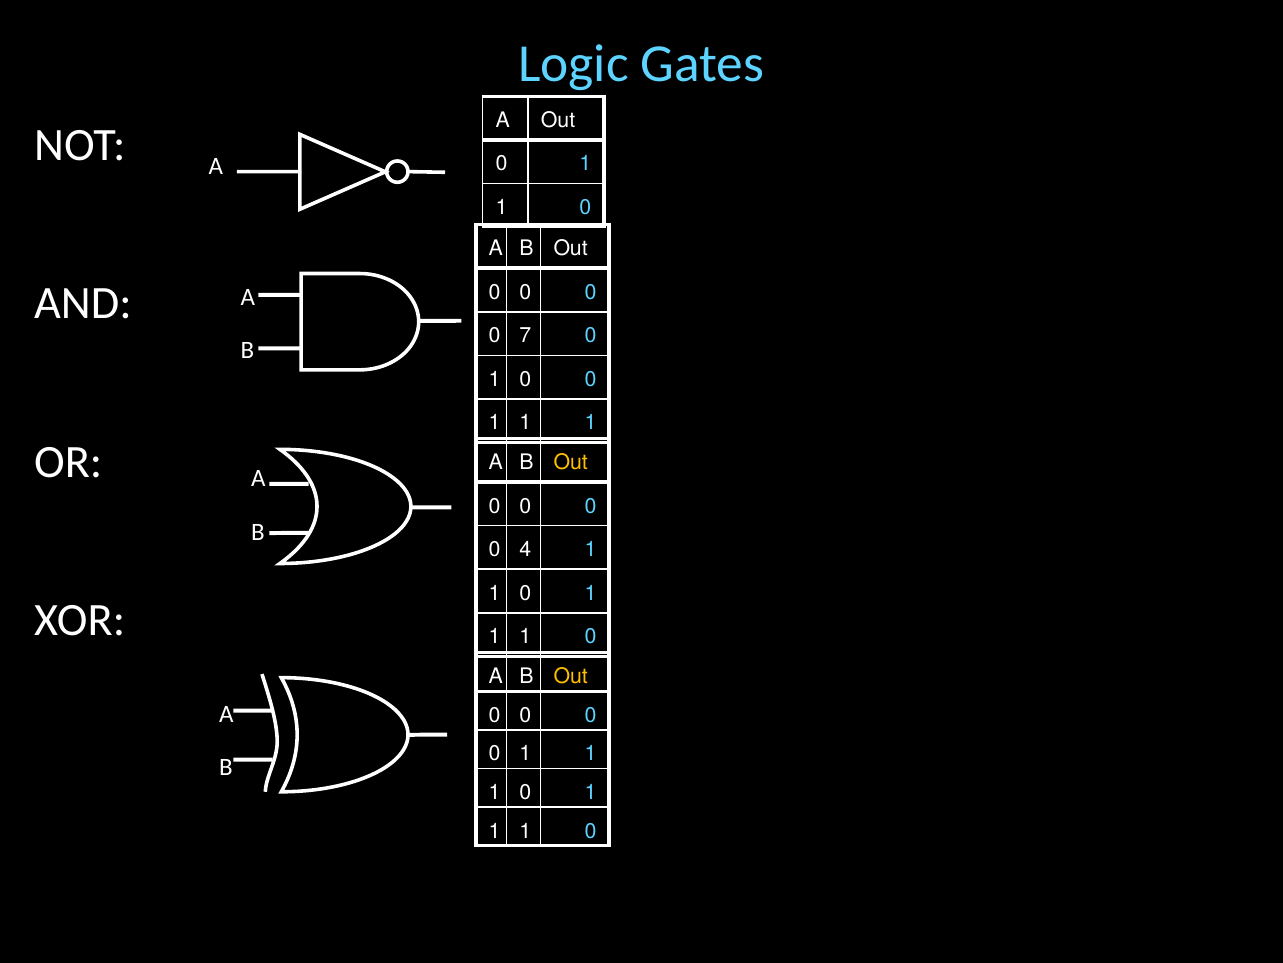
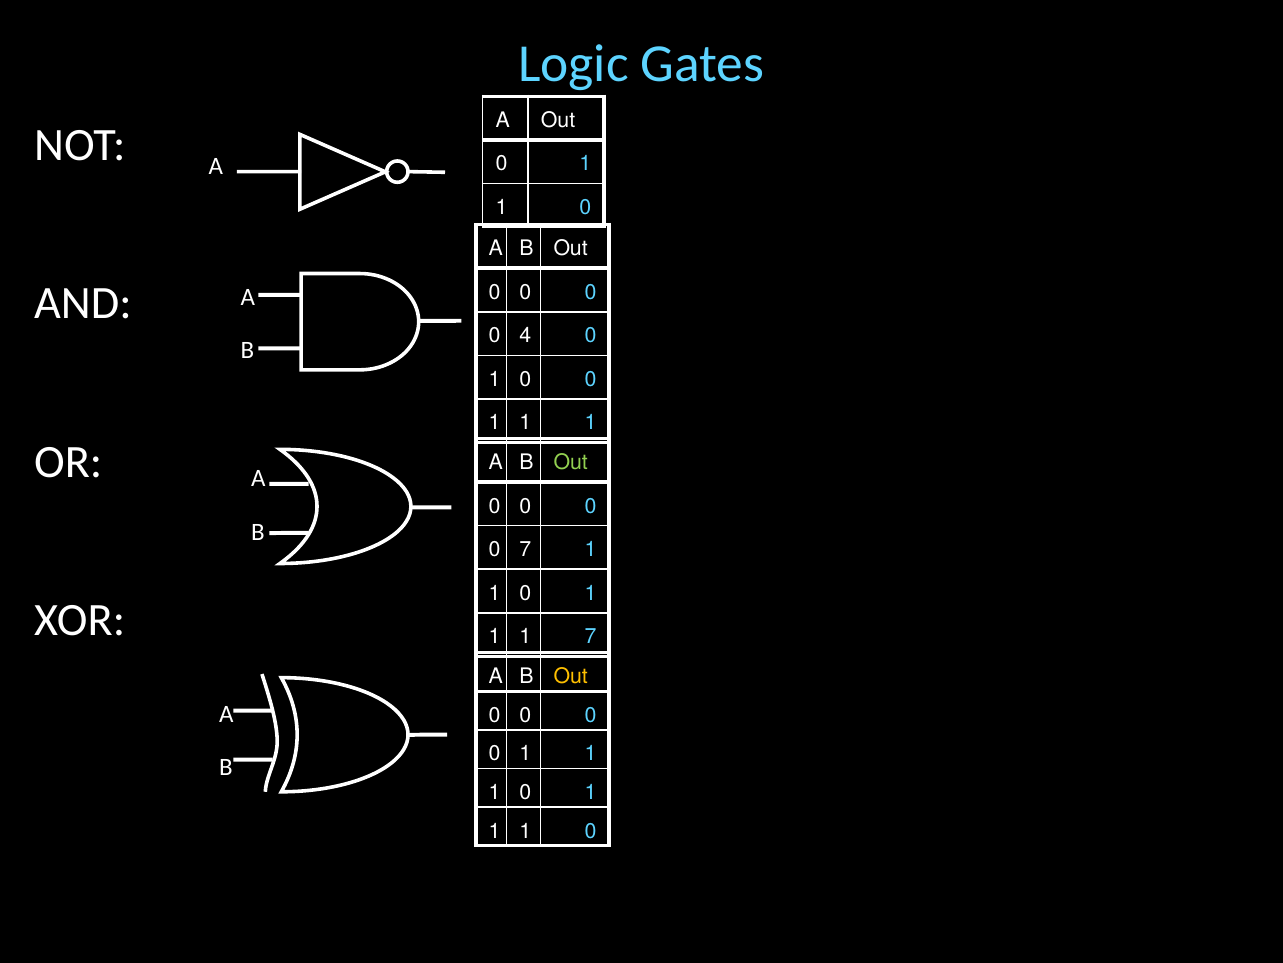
7: 7 -> 4 (525, 335)
Out colour: yellow -> light green (571, 462)
0 4: 4 -> 7 (525, 549)
0: 0 -> 7 (590, 636)
